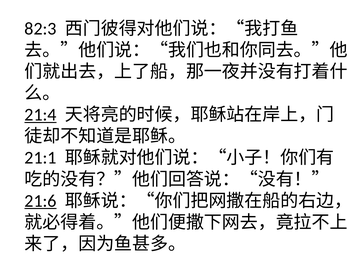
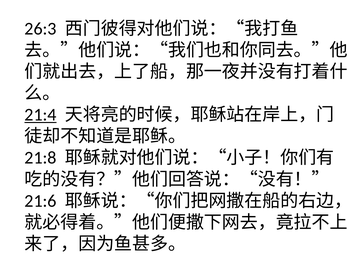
82:3: 82:3 -> 26:3 (41, 29)
21:1: 21:1 -> 21:8 (41, 158)
21:6 underline: present -> none (41, 201)
